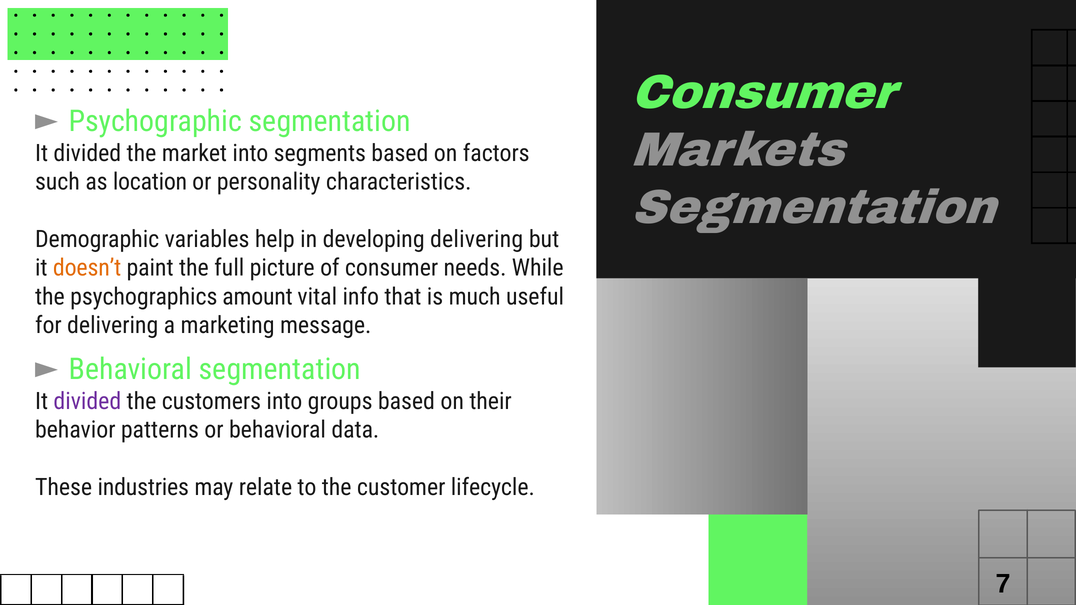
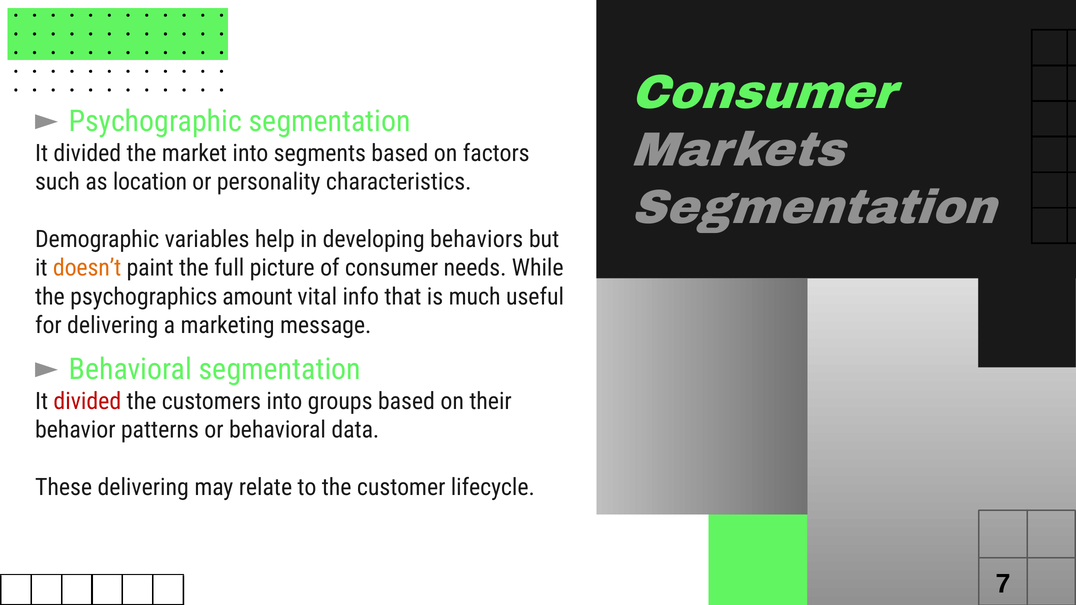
developing delivering: delivering -> behaviors (477, 240)
divided colour: purple -> red (87, 402)
These industries: industries -> delivering (143, 488)
